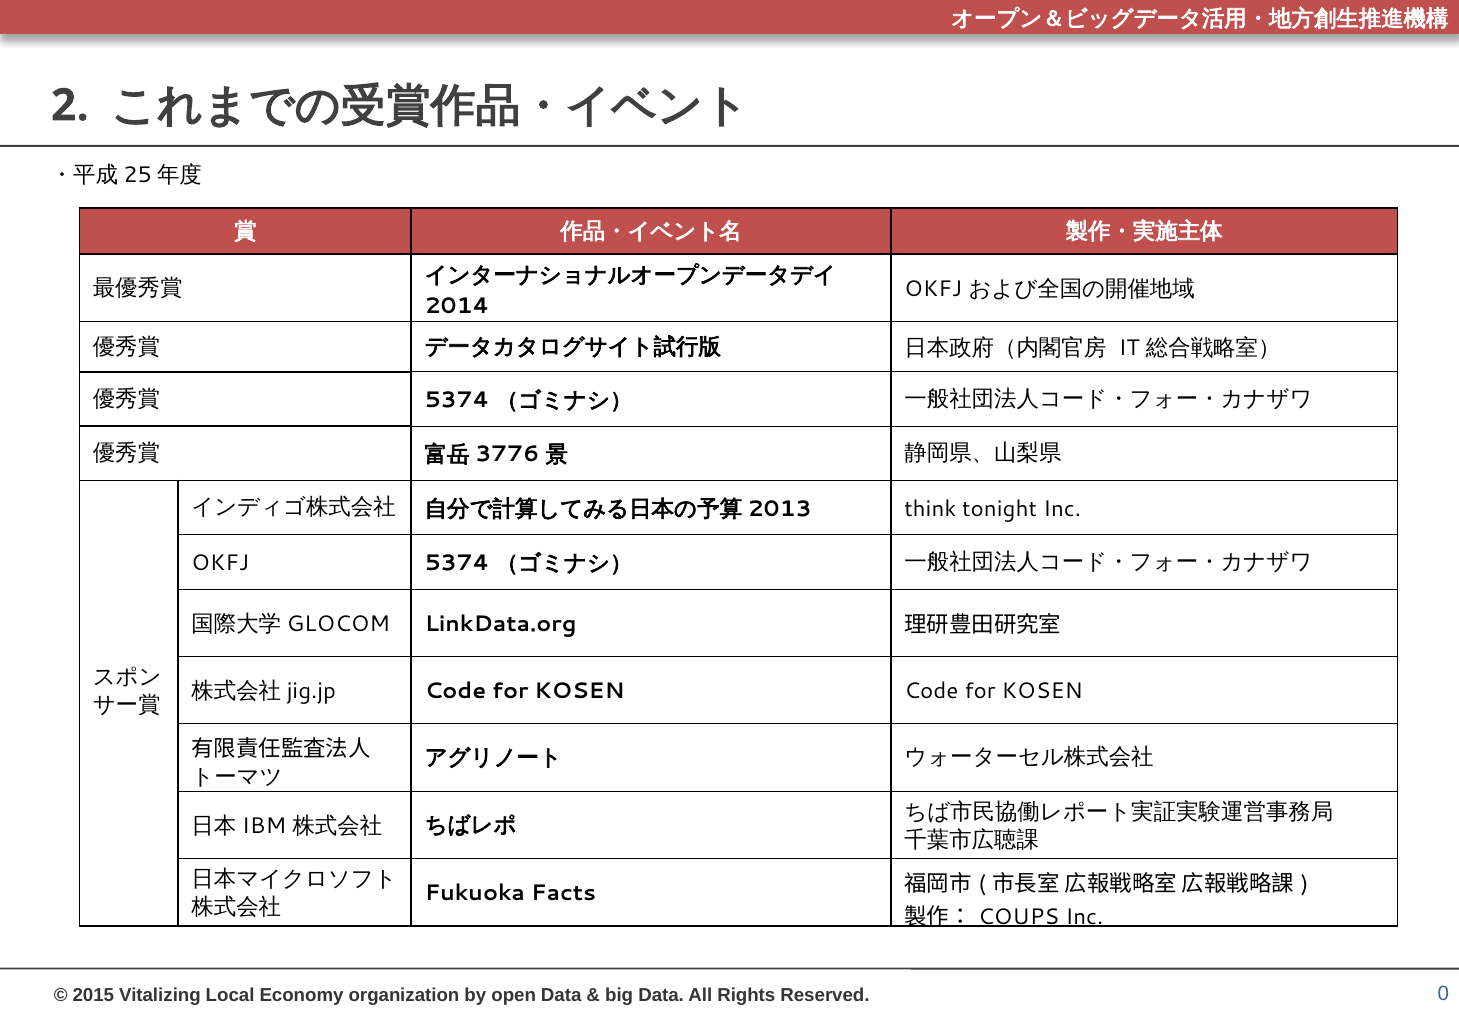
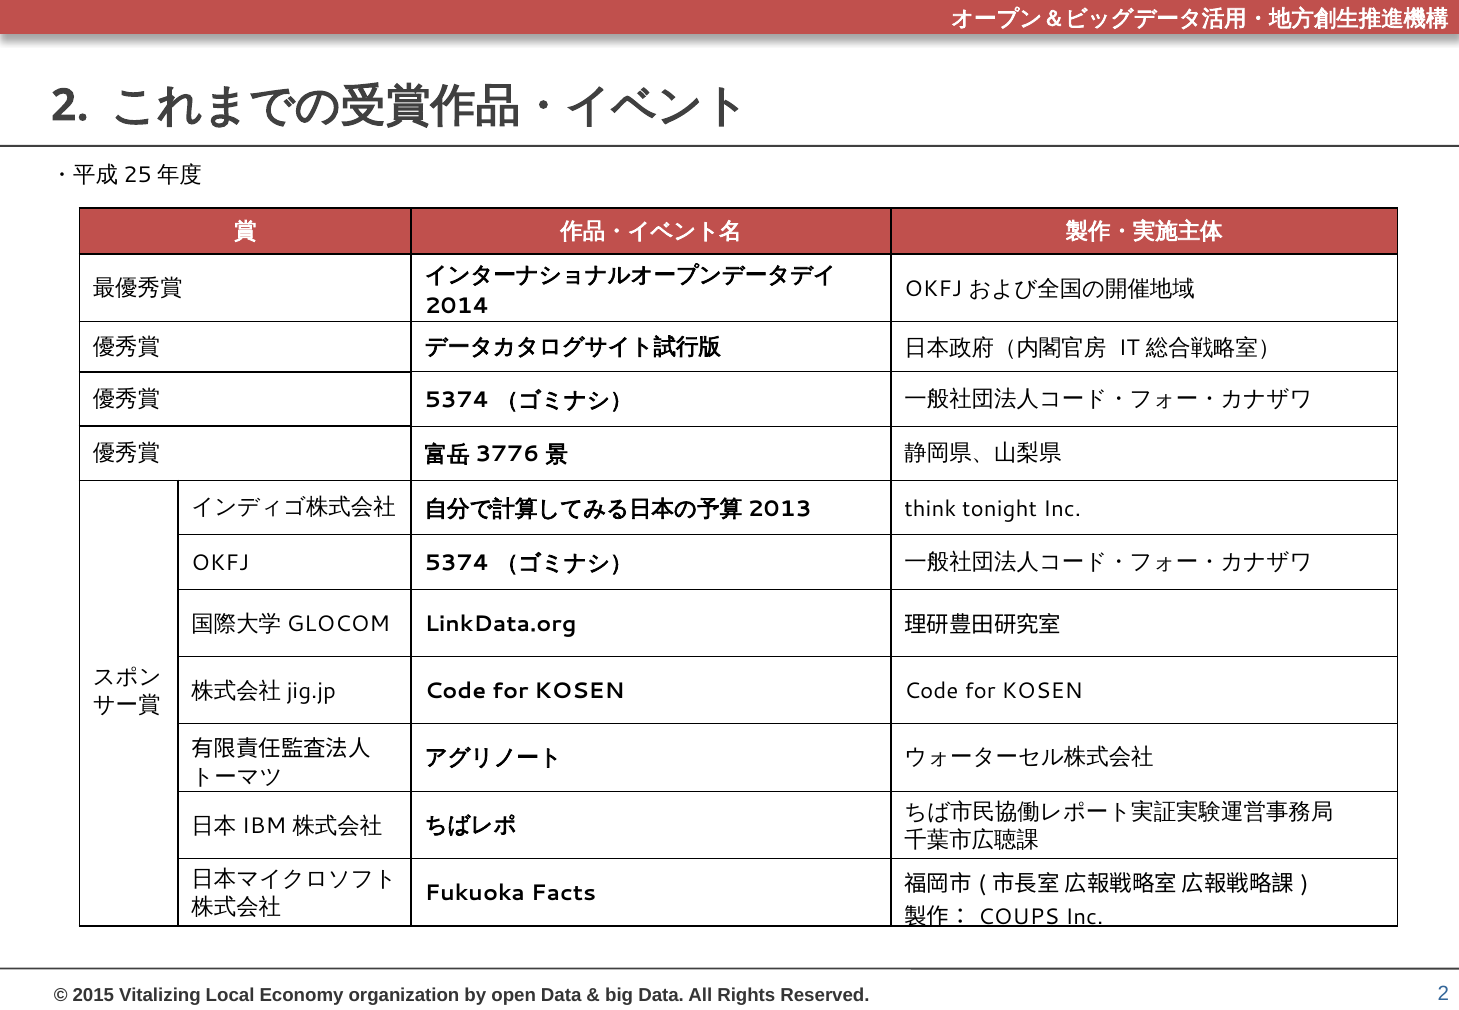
0: 0 -> 2 (1443, 994)
